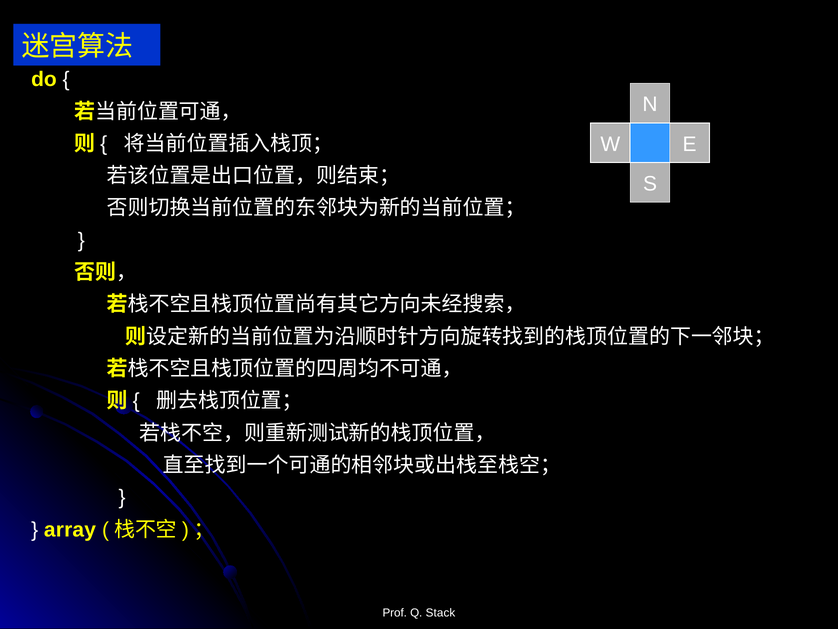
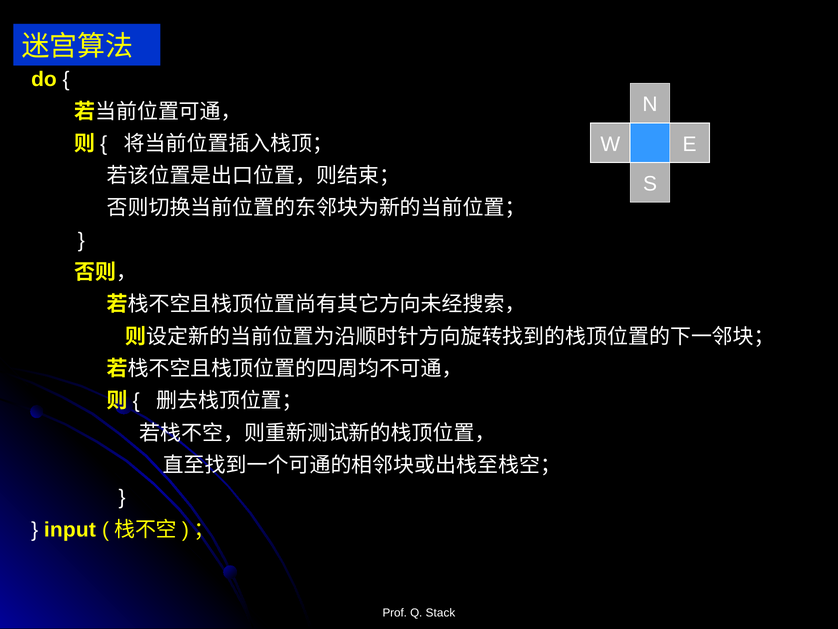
array: array -> input (70, 529)
